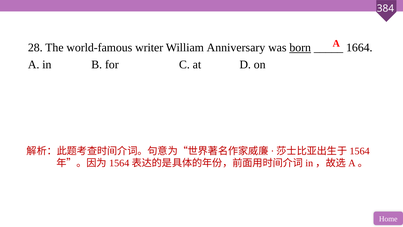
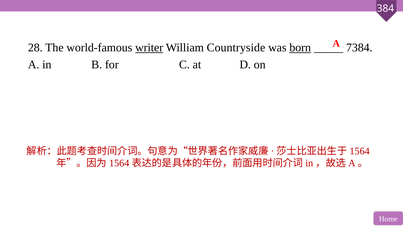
writer underline: none -> present (149, 47)
Anniversary: Anniversary -> Countryside (236, 47)
1664: 1664 -> 7384 (359, 47)
